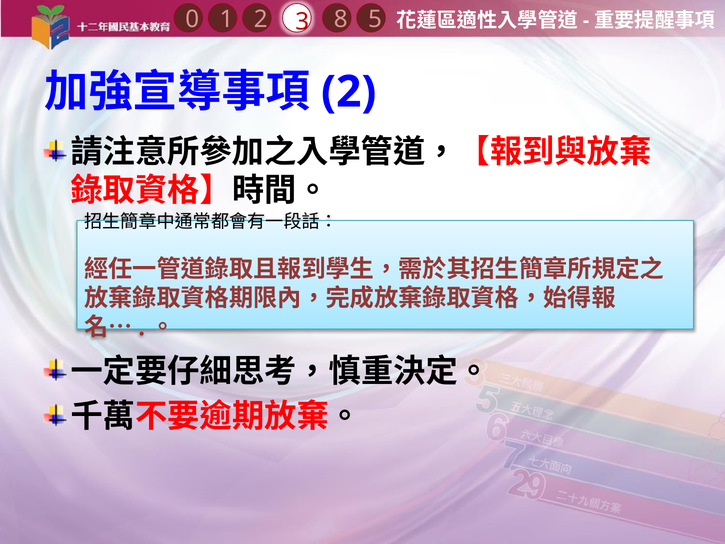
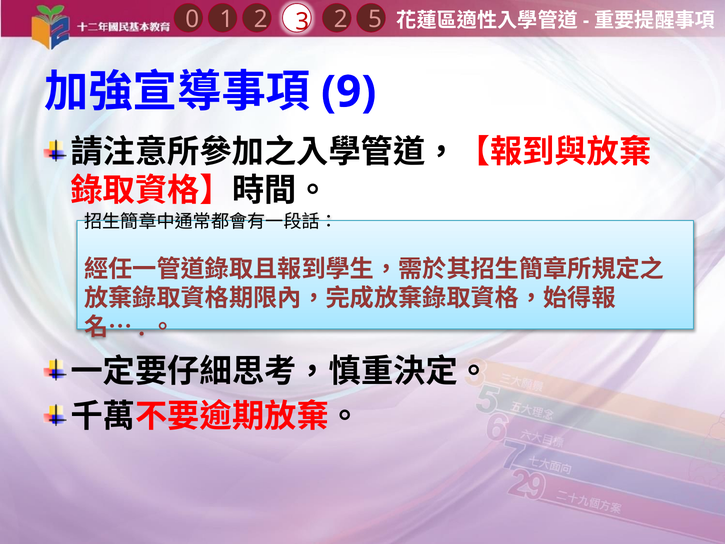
1 8: 8 -> 2 (341, 19)
2: 2 -> 9 (349, 92)
